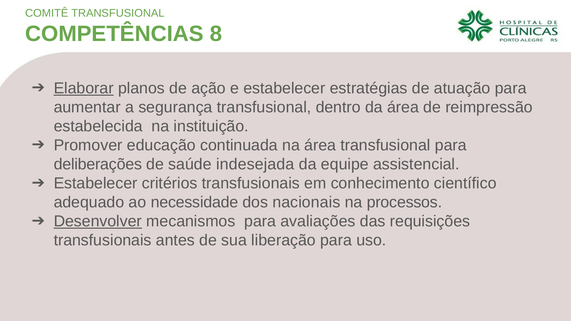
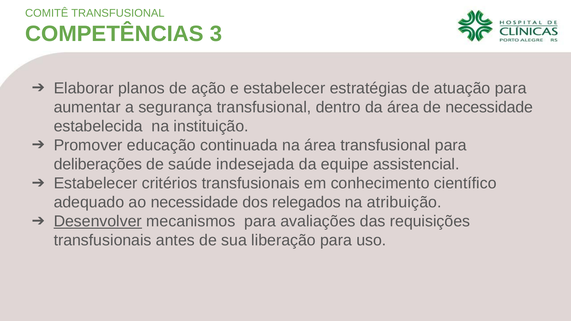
8: 8 -> 3 (216, 34)
Elaborar underline: present -> none (84, 88)
de reimpressão: reimpressão -> necessidade (489, 107)
nacionais: nacionais -> relegados (307, 203)
processos: processos -> atribuição (404, 203)
